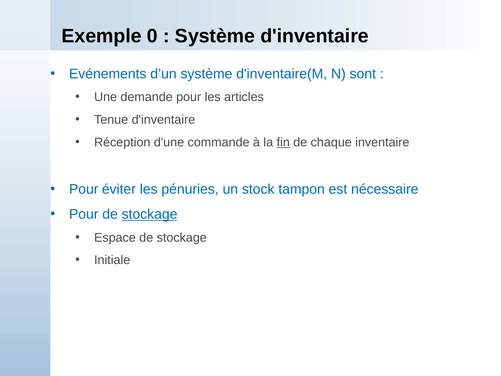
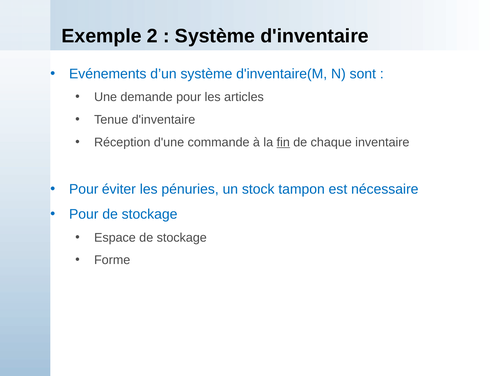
0: 0 -> 2 (152, 36)
stockage underline: present -> none (150, 214)
Initiale: Initiale -> Forme (112, 260)
